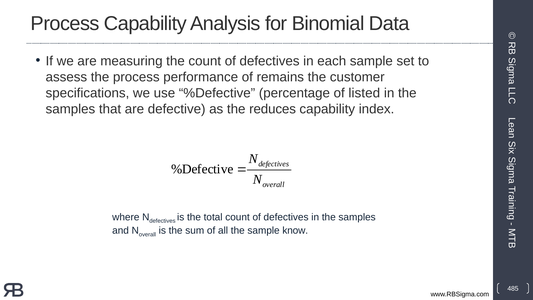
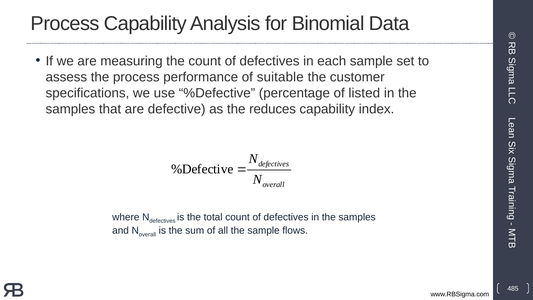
remains: remains -> suitable (280, 77)
know: know -> flows (295, 231)
